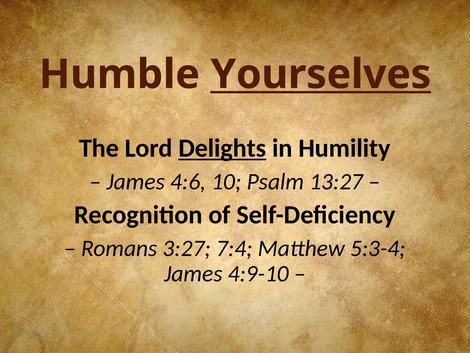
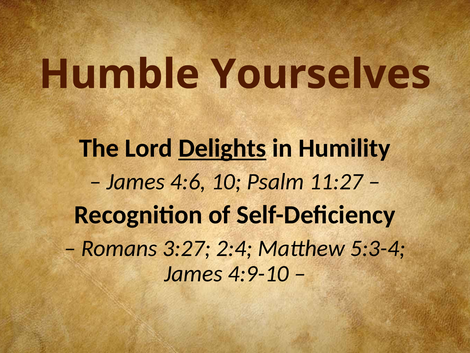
Yourselves underline: present -> none (321, 74)
13:27: 13:27 -> 11:27 (336, 181)
7:4: 7:4 -> 2:4 (234, 248)
